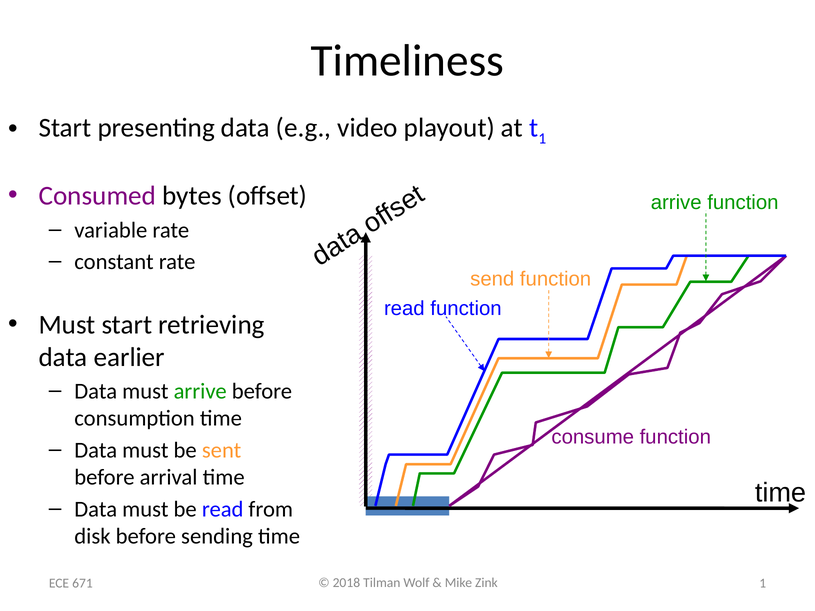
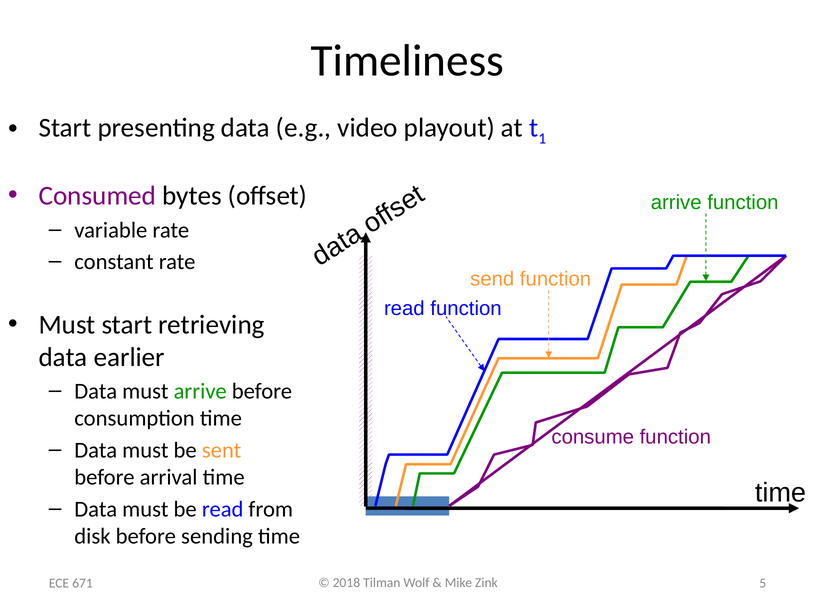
1: 1 -> 5 (763, 584)
